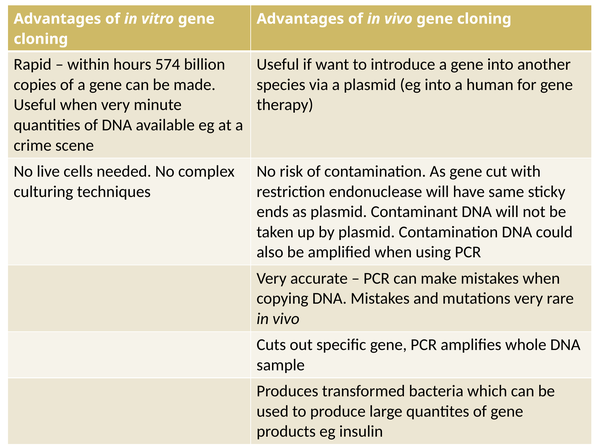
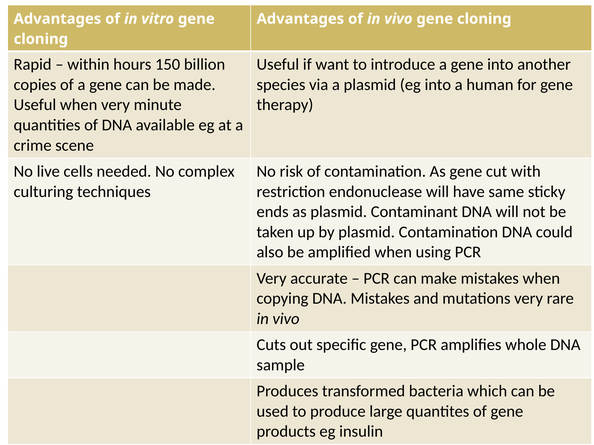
574: 574 -> 150 (168, 65)
